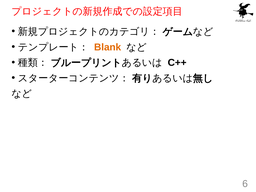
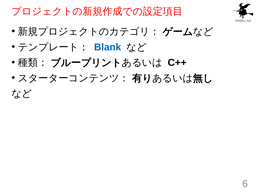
Blank colour: orange -> blue (108, 47)
